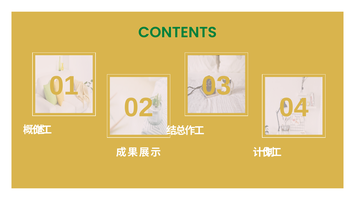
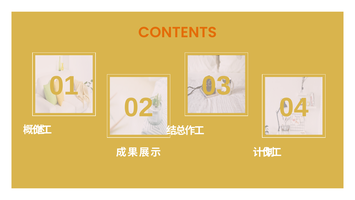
CONTENTS colour: green -> orange (178, 32)
